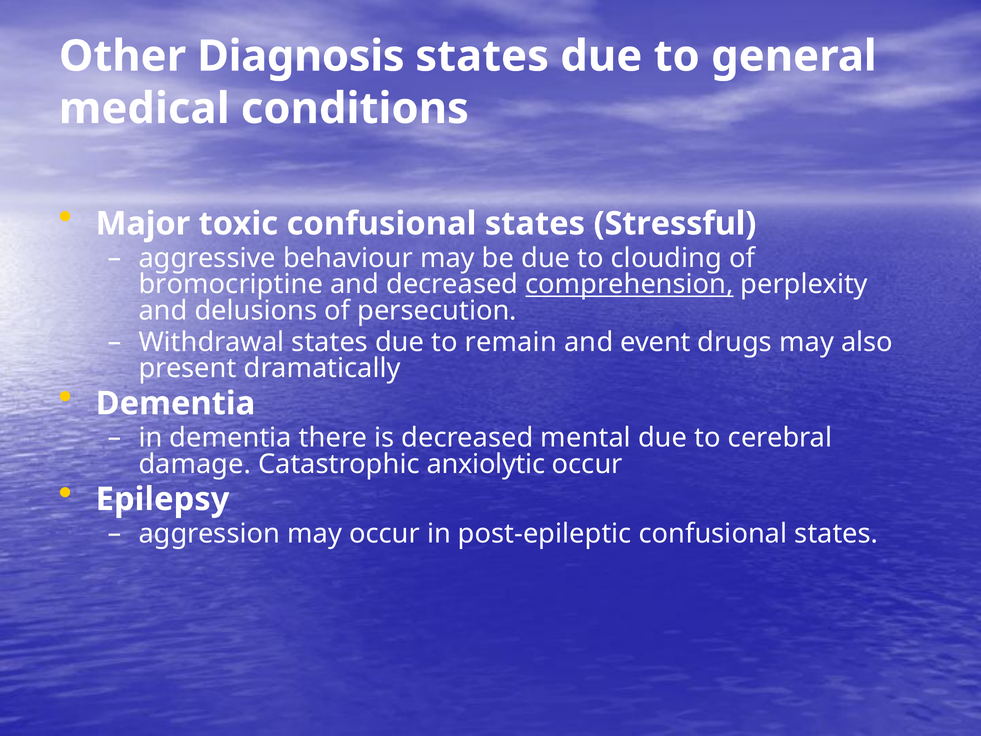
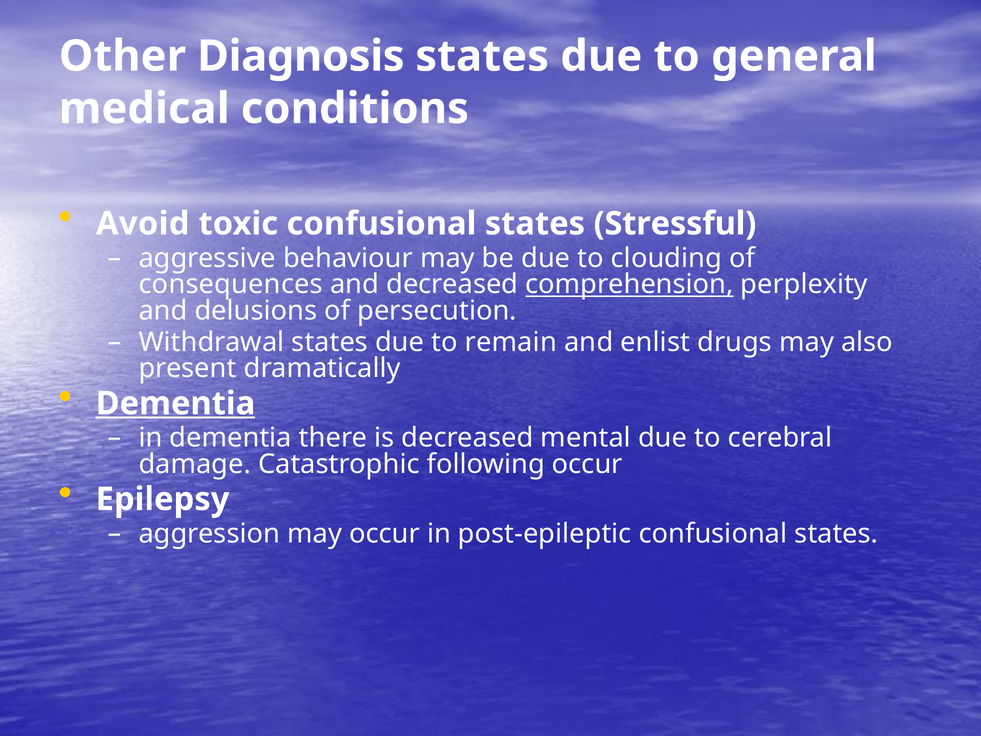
Major: Major -> Avoid (143, 224)
bromocriptine: bromocriptine -> consequences (231, 284)
event: event -> enlist (655, 342)
Dementia underline: none -> present (175, 403)
anxiolytic: anxiolytic -> following (486, 464)
